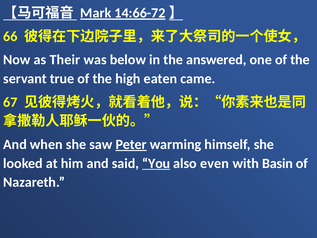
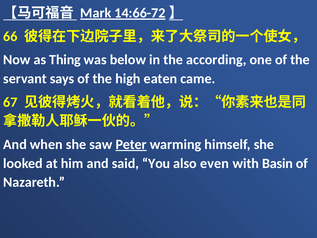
Their: Their -> Thing (65, 60)
answered: answered -> according (216, 60)
true: true -> says (62, 79)
You underline: present -> none (156, 163)
